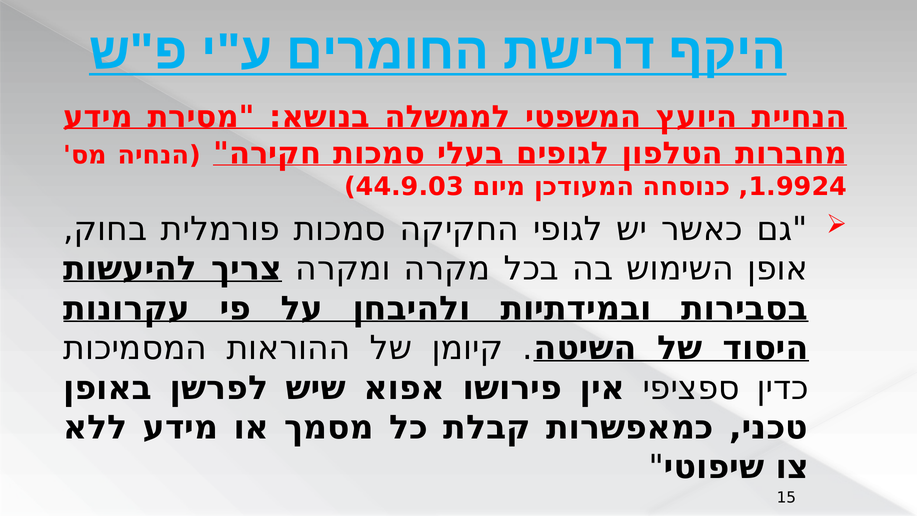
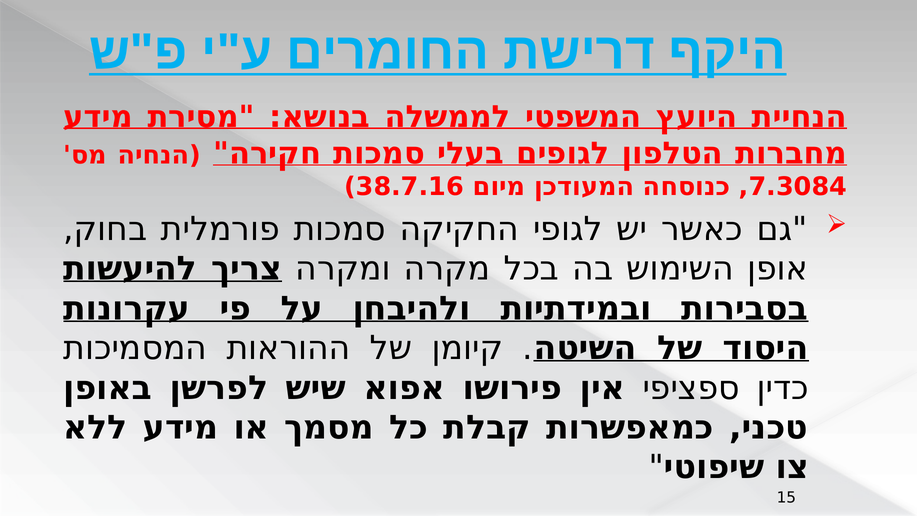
44.9.03: 44.9.03 -> 38.7.16 (410, 187)
1.9924: 1.9924 -> 7.3084 (798, 187)
